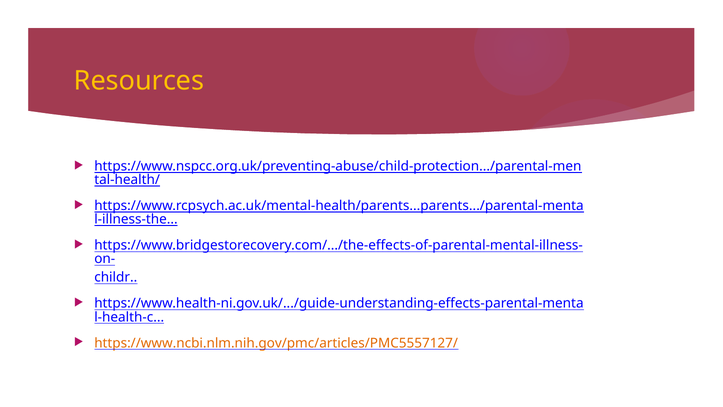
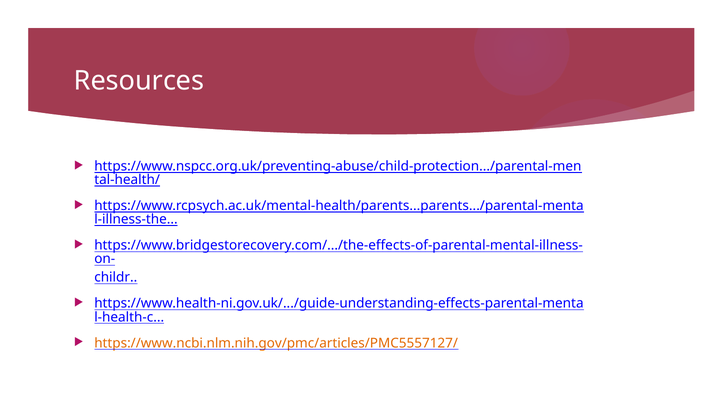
Resources colour: yellow -> white (139, 81)
